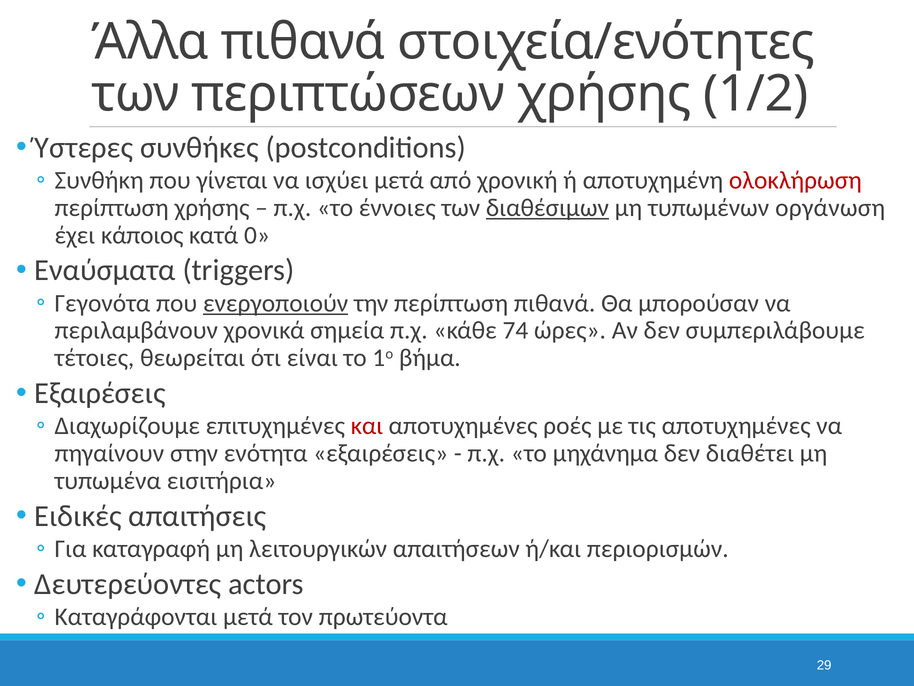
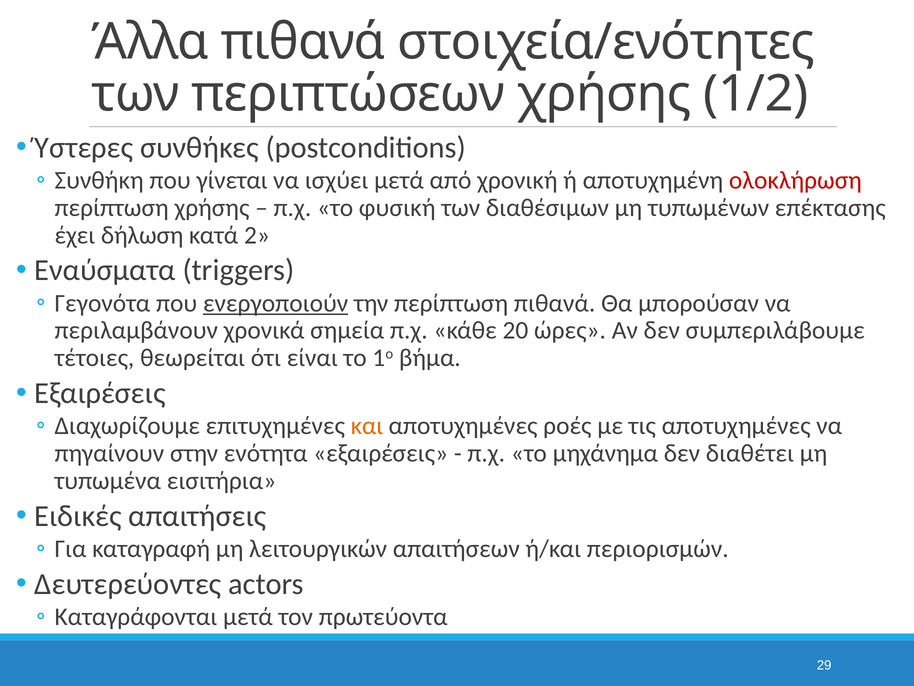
έννοιες: έννοιες -> φυσική (397, 208)
διαθέσιμων underline: present -> none (547, 208)
οργάνωση: οργάνωση -> επέκτασης (830, 208)
κάποιος: κάποιος -> δήλωση (142, 235)
0: 0 -> 2 (257, 235)
74: 74 -> 20 (515, 330)
και colour: red -> orange (367, 426)
